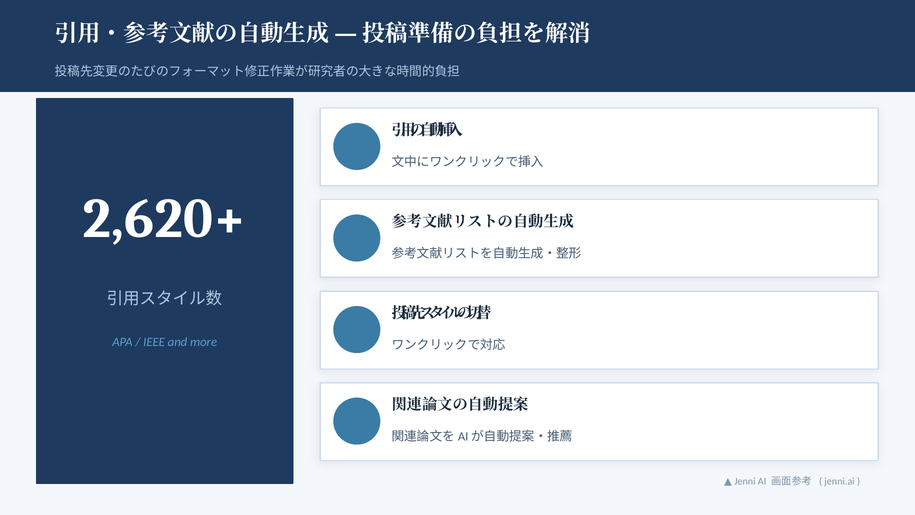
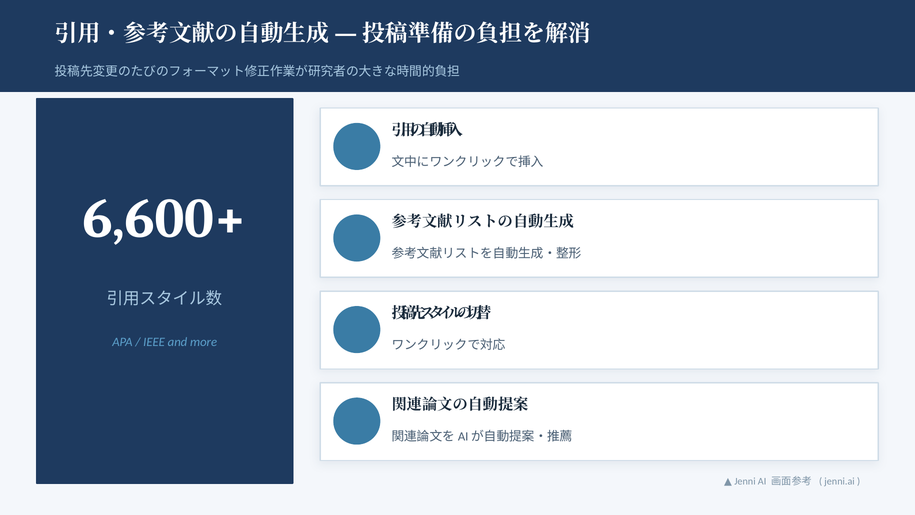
2,620+: 2,620+ -> 6,600+ (165, 219)
